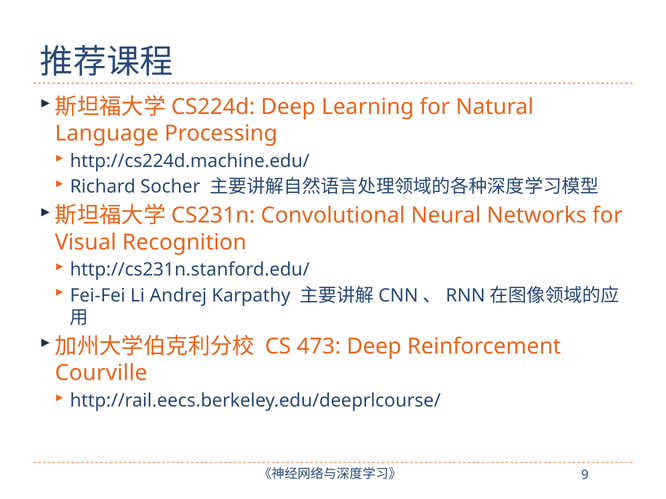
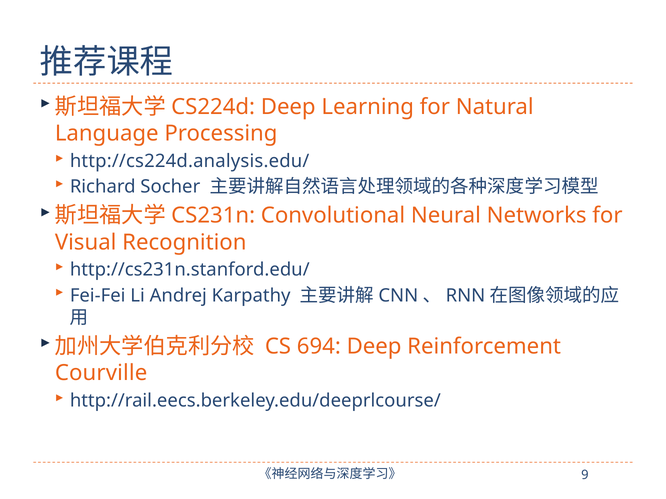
http://cs224d.machine.edu/: http://cs224d.machine.edu/ -> http://cs224d.analysis.edu/ (190, 161)
473: 473 -> 694 (319, 347)
